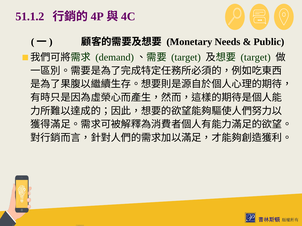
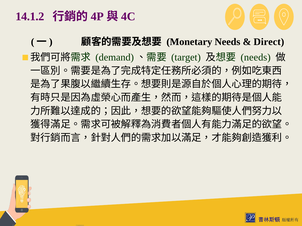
51.1.2: 51.1.2 -> 14.1.2 (30, 17)
Public: Public -> Direct (269, 42)
target: target -> needs (256, 58)
